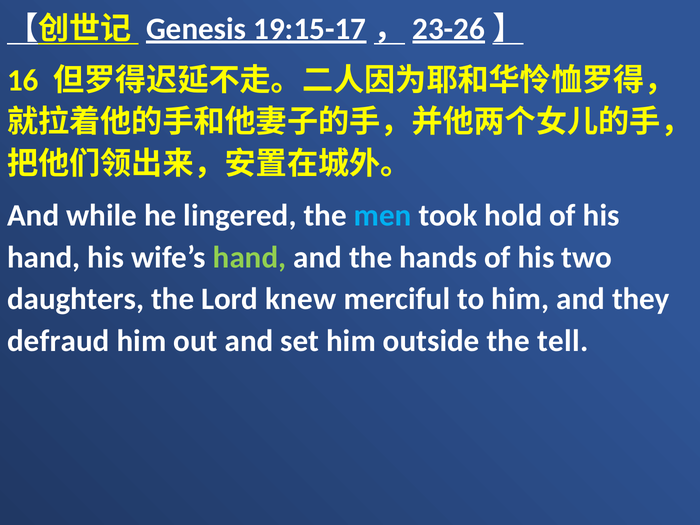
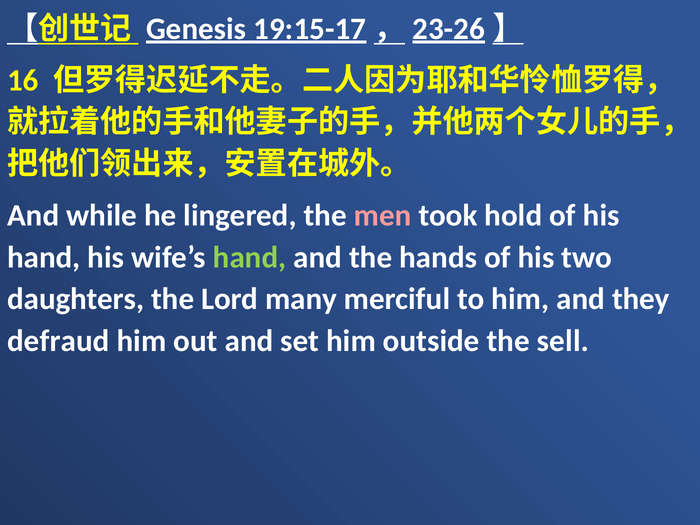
men colour: light blue -> pink (383, 215)
knew: knew -> many (301, 299)
tell: tell -> sell (563, 341)
